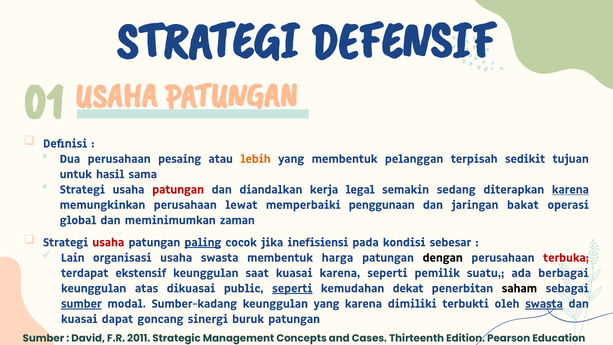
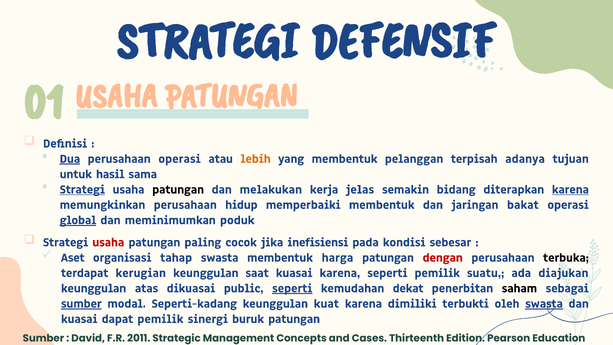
Dua underline: none -> present (70, 159)
perusahaan pesaing: pesaing -> operasi (180, 159)
sedikit: sedikit -> adanya (525, 159)
Strategi underline: none -> present (82, 189)
patungan colour: red -> black (178, 189)
diandalkan: diandalkan -> melakukan (271, 189)
legal: legal -> jelas (360, 189)
sedang: sedang -> bidang (456, 189)
lewat: lewat -> hidup (241, 205)
memperbaiki penggunaan: penggunaan -> membentuk (382, 205)
global underline: none -> present (78, 220)
zaman: zaman -> poduk (237, 220)
paling underline: present -> none (203, 242)
Lain: Lain -> Aset (73, 257)
organisasi usaha: usaha -> tahap (176, 257)
dengan colour: black -> red (443, 257)
terbuka colour: red -> black (566, 257)
ekstensif: ekstensif -> kerugian (141, 273)
berbagai: berbagai -> diajukan (563, 273)
Sumber-kadang: Sumber-kadang -> Seperti-kadang (194, 303)
keunggulan yang: yang -> kuat (326, 303)
dapat goncang: goncang -> pemilik (160, 319)
